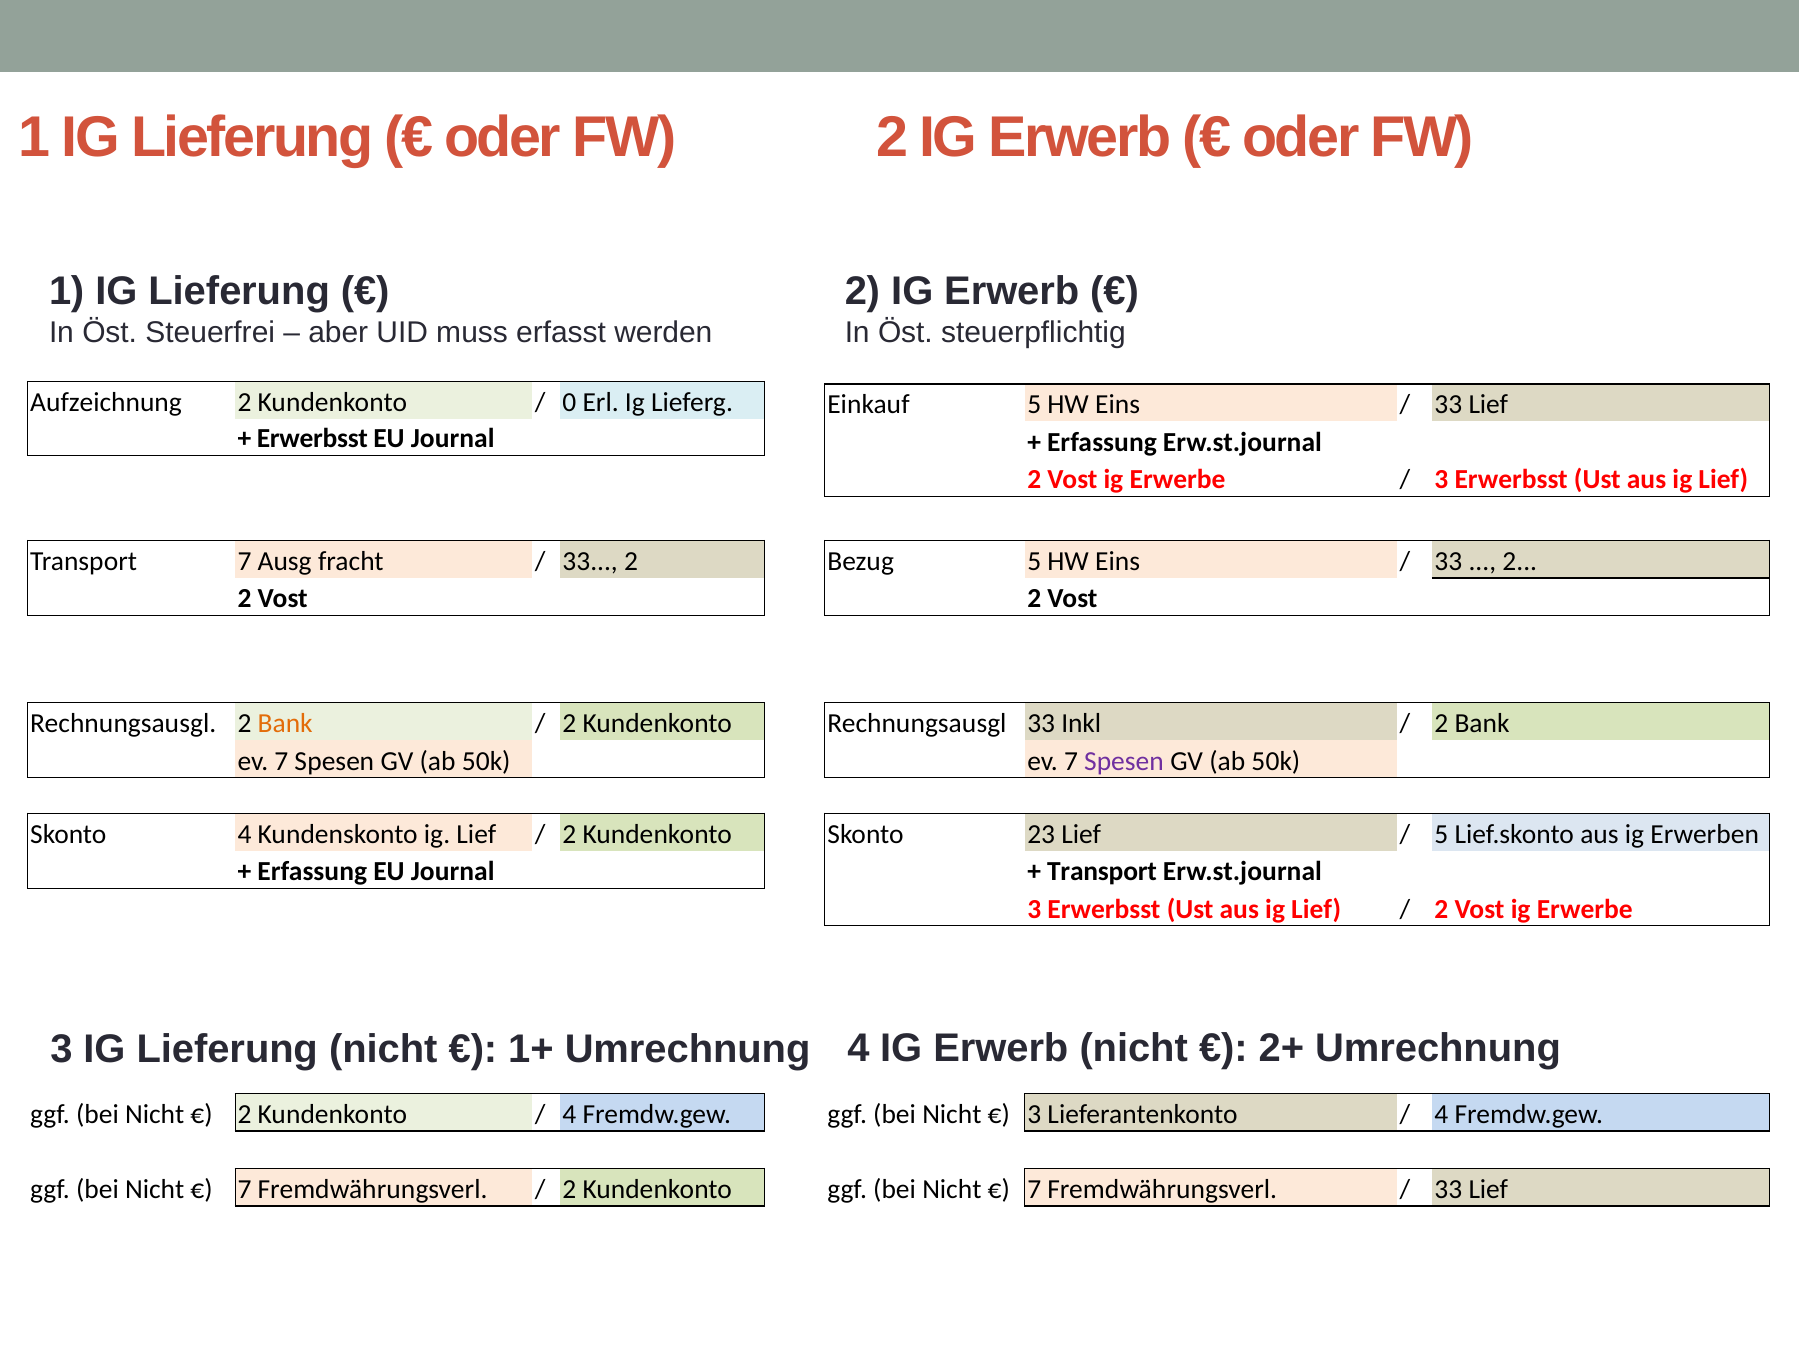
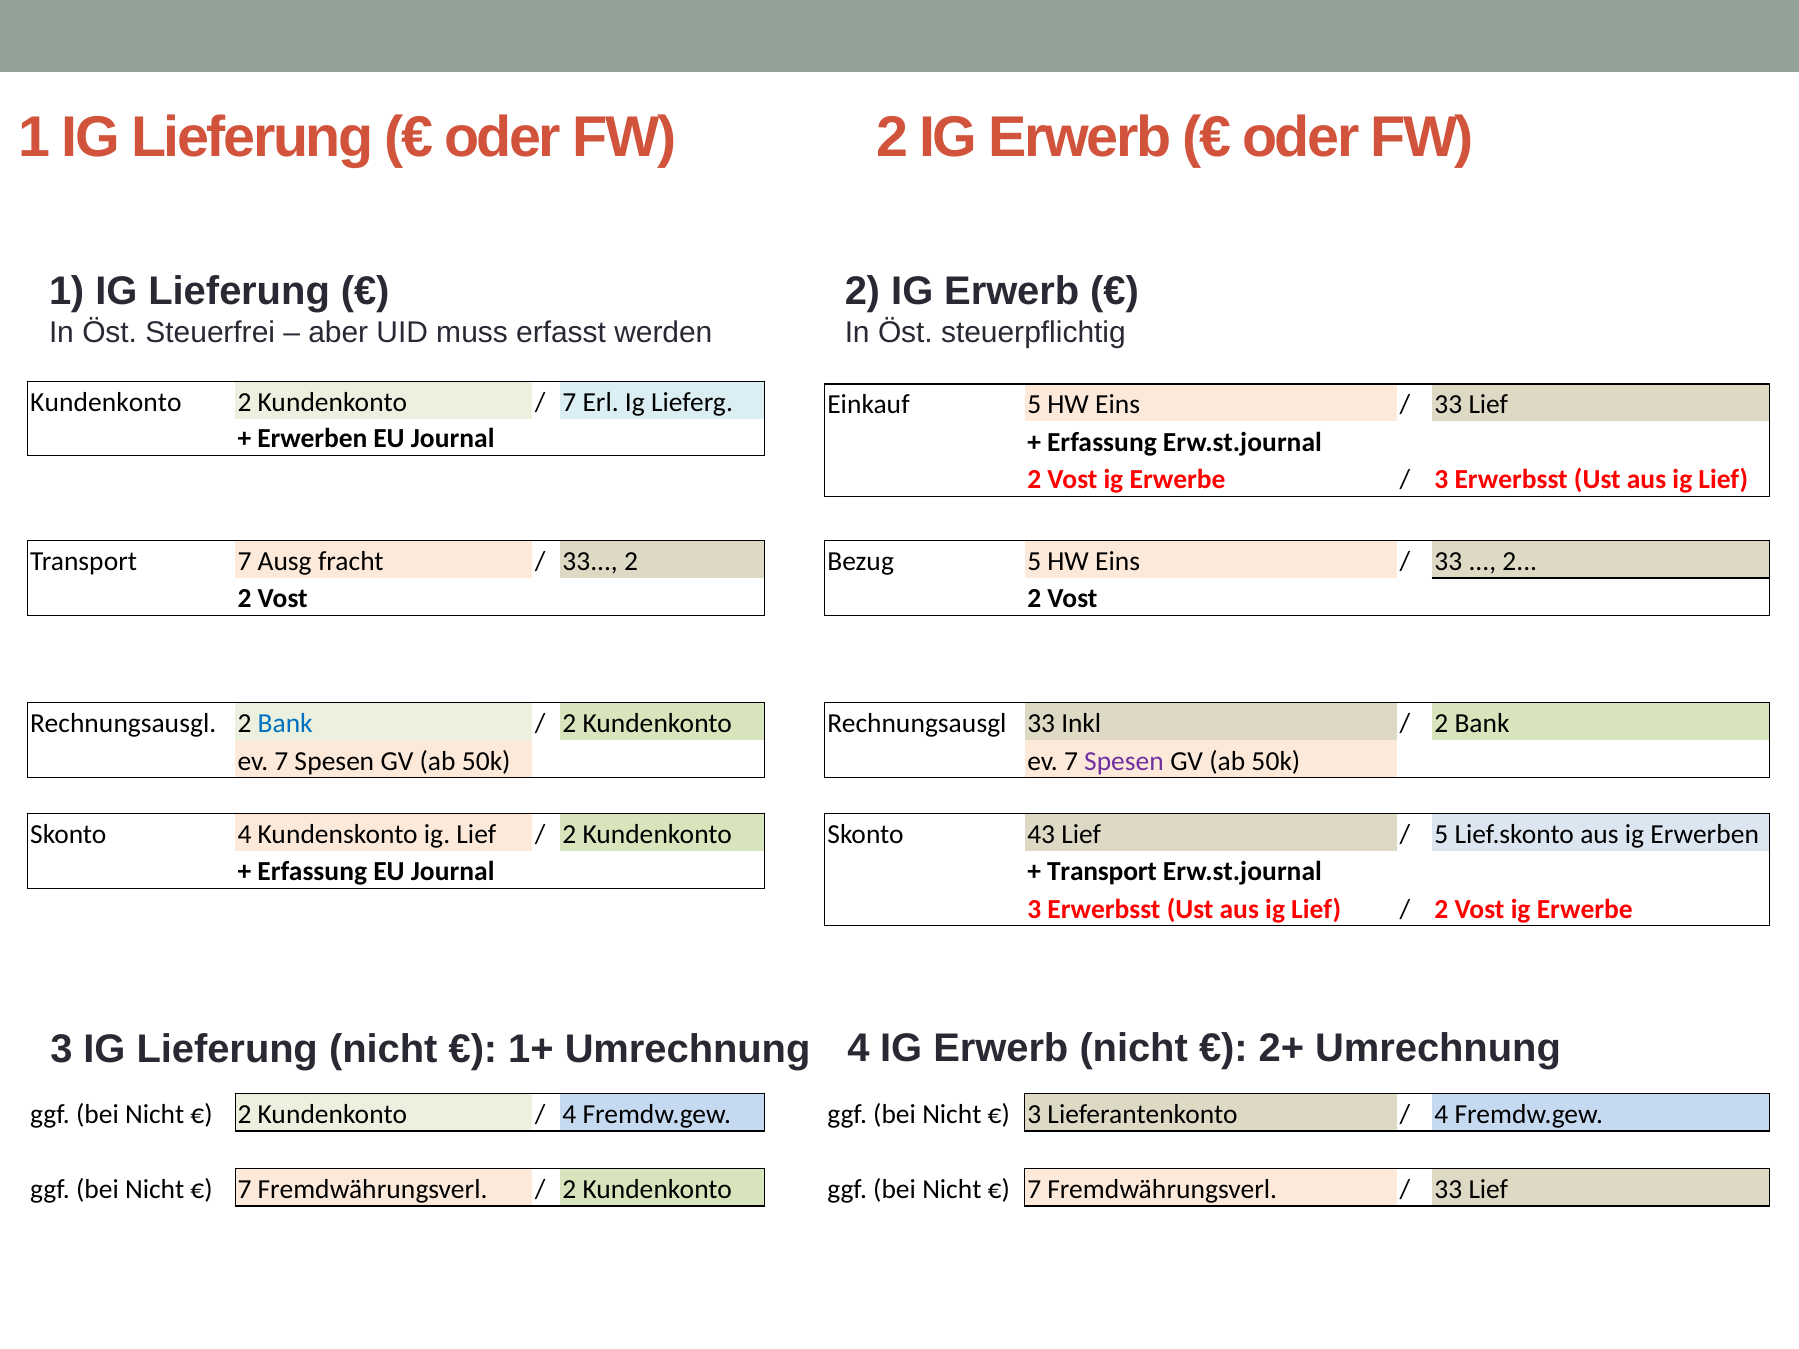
Aufzeichnung: Aufzeichnung -> Kundenkonto (106, 402)
0: 0 -> 7 (569, 402)
Erwerbsst: Erwerbsst -> Erwerben (312, 439)
Bank colour: orange -> blue (285, 724)
23: 23 -> 43 (1041, 834)
